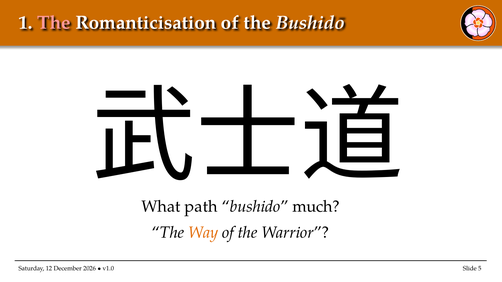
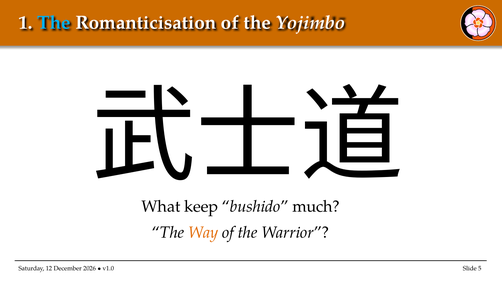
The colour: pink -> light blue (54, 23)
the Bushido: Bushido -> Yojimbo (310, 23)
path: path -> keep (201, 207)
